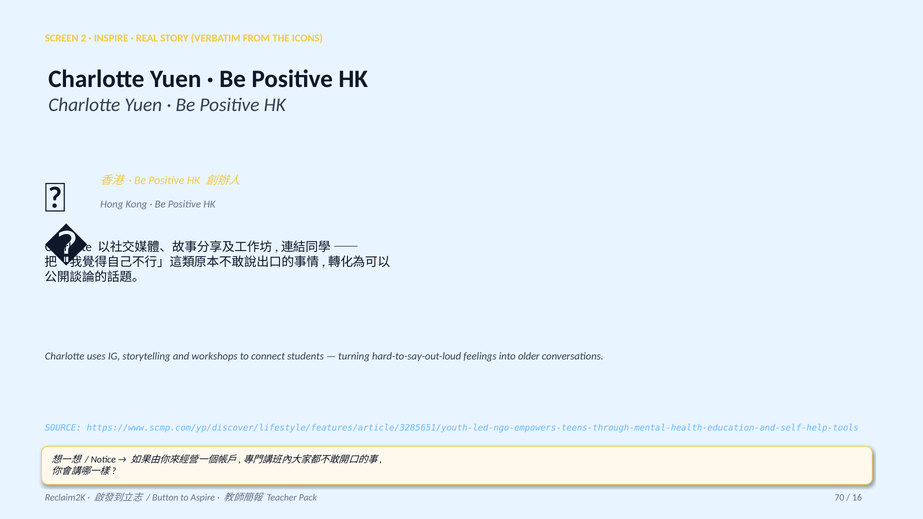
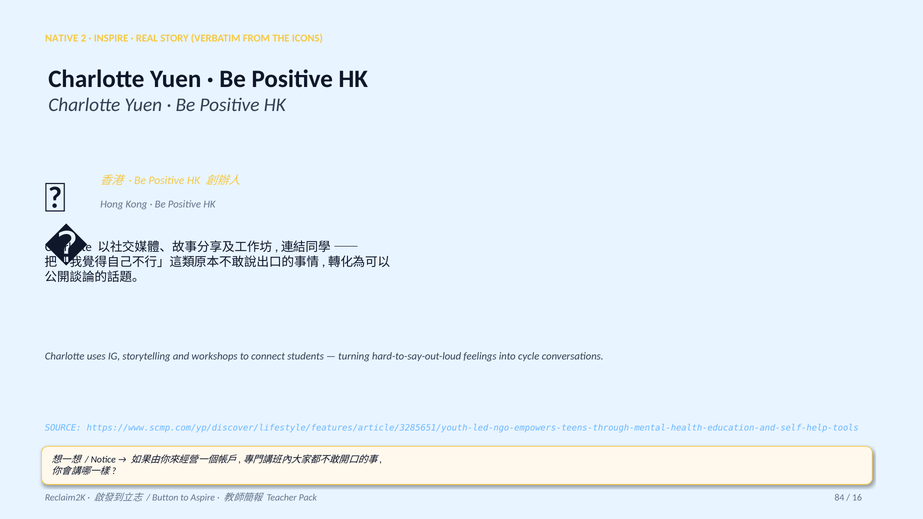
SCREEN: SCREEN -> NATIVE (62, 38)
older: older -> cycle (529, 357)
70: 70 -> 84 (839, 498)
